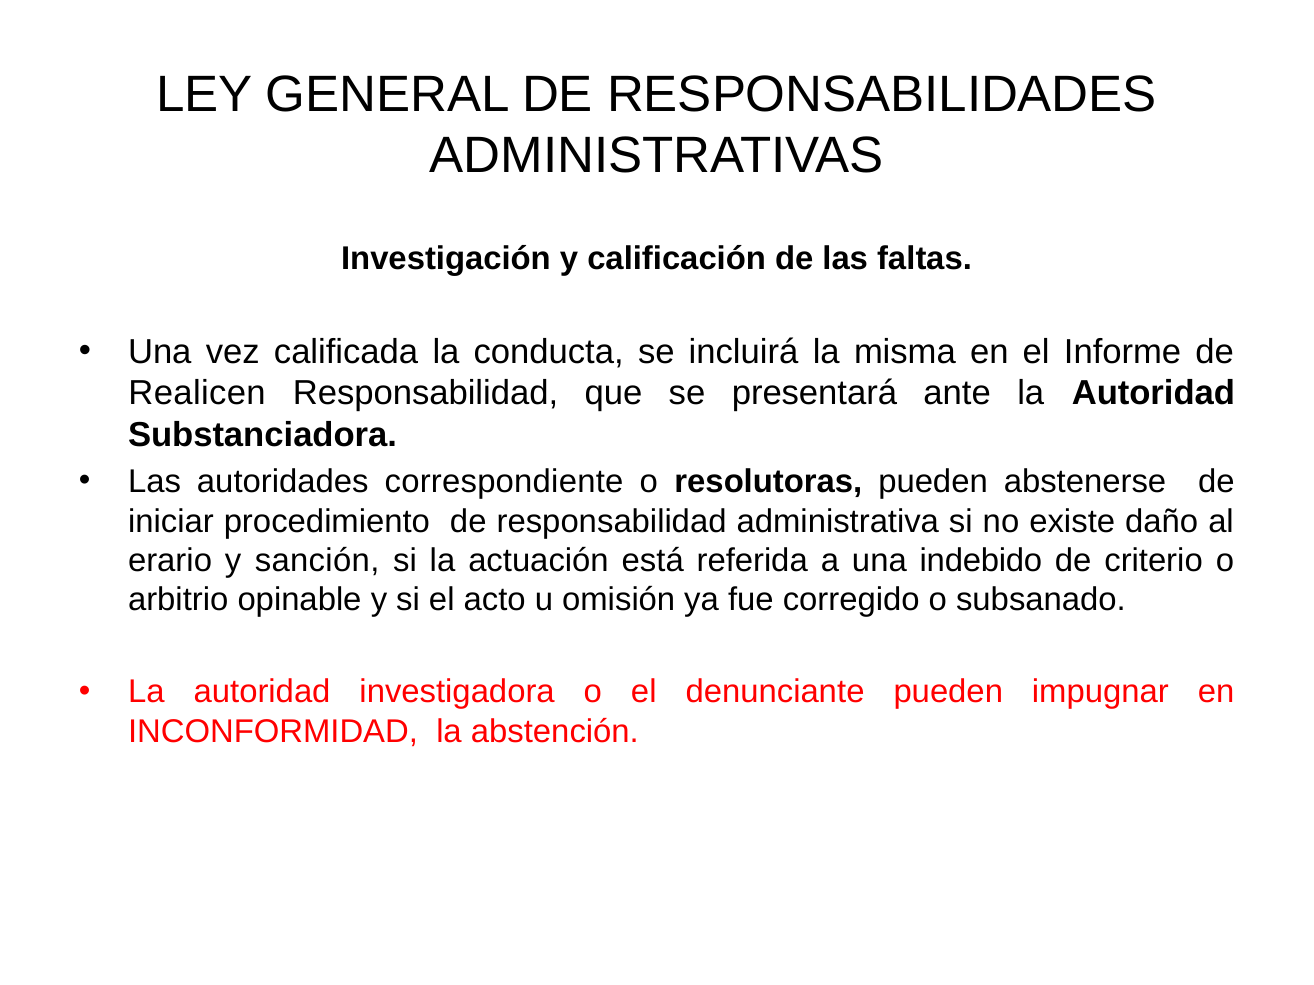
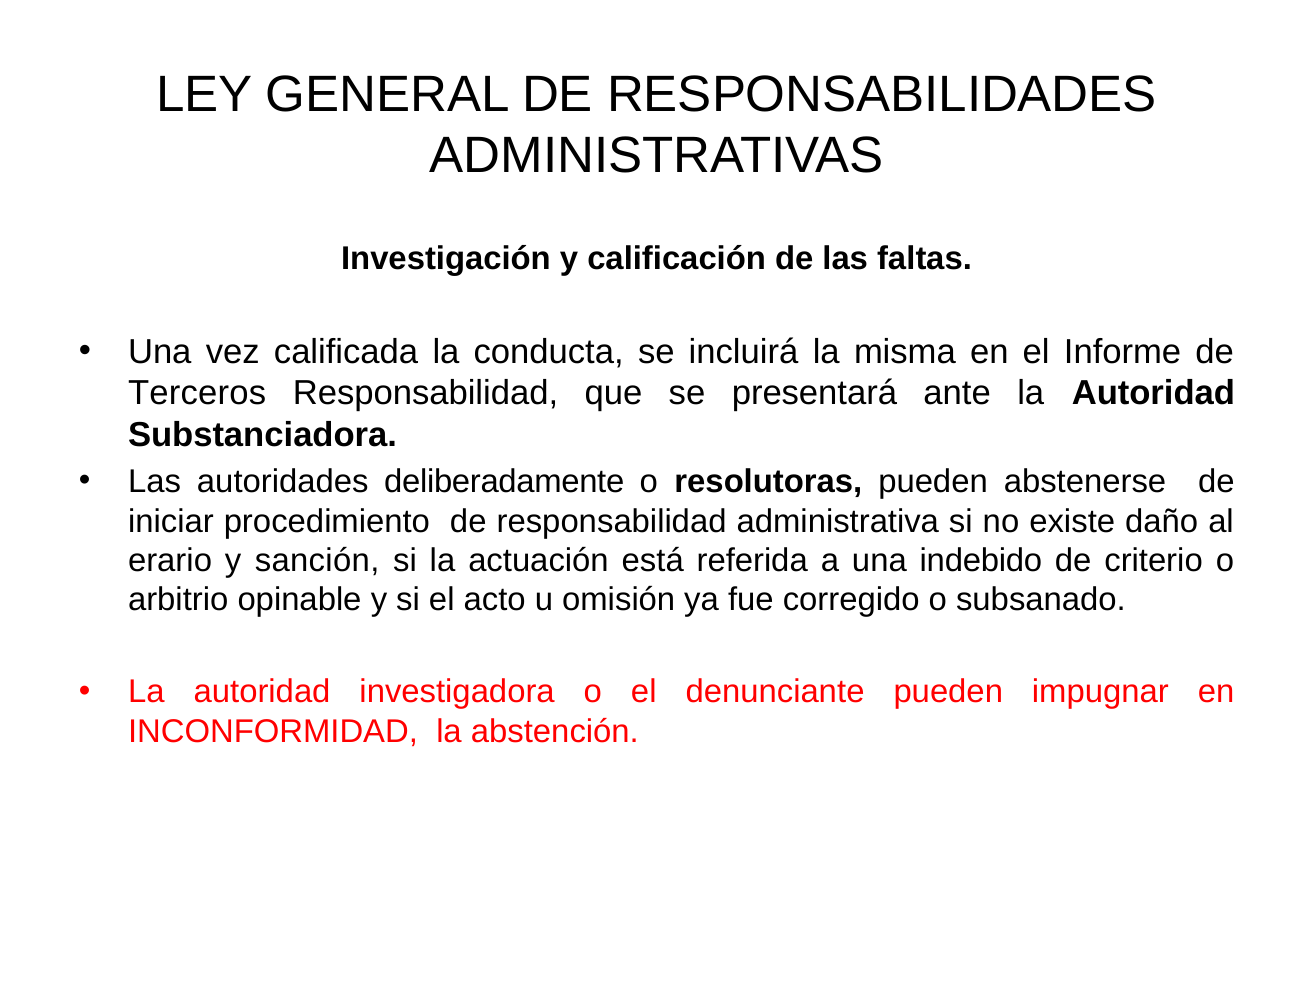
Realicen: Realicen -> Terceros (197, 394)
correspondiente: correspondiente -> deliberadamente (504, 482)
